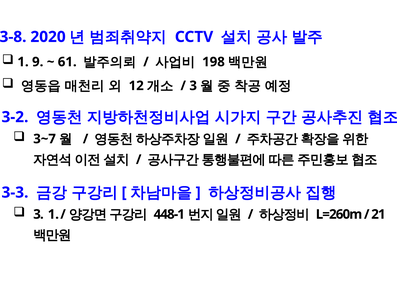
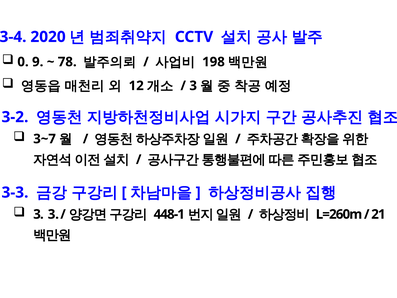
3-8: 3-8 -> 3-4 (13, 37)
1: 1 -> 0 (23, 62)
61: 61 -> 78 (67, 62)
3 1: 1 -> 3 (53, 214)
